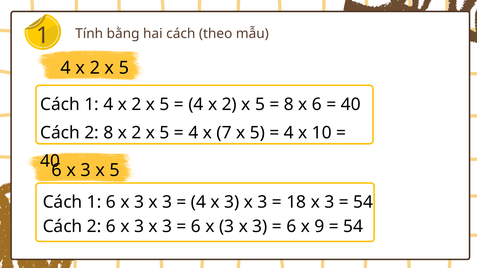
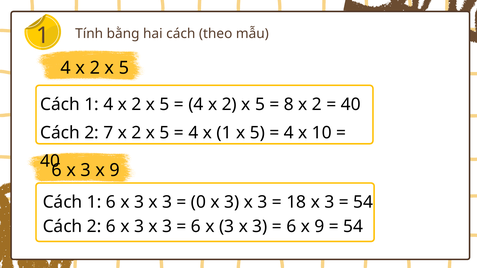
8 x 6: 6 -> 2 (317, 105)
2 8: 8 -> 7 (108, 133)
x 7: 7 -> 1 (224, 133)
3 x 5: 5 -> 9 (115, 170)
4: 4 -> 0 (199, 202)
